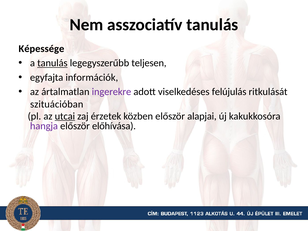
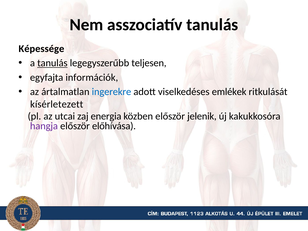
ingerekre colour: purple -> blue (111, 92)
felújulás: felújulás -> emlékek (229, 92)
szituációban: szituációban -> kísérletezett (57, 104)
utcai underline: present -> none (65, 116)
érzetek: érzetek -> energia (106, 116)
alapjai: alapjai -> jelenik (202, 116)
